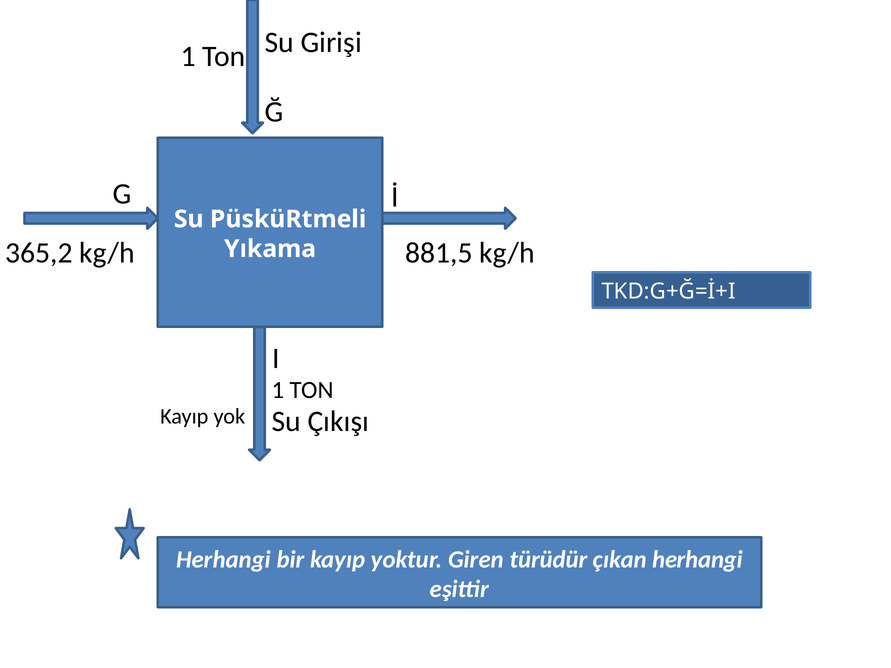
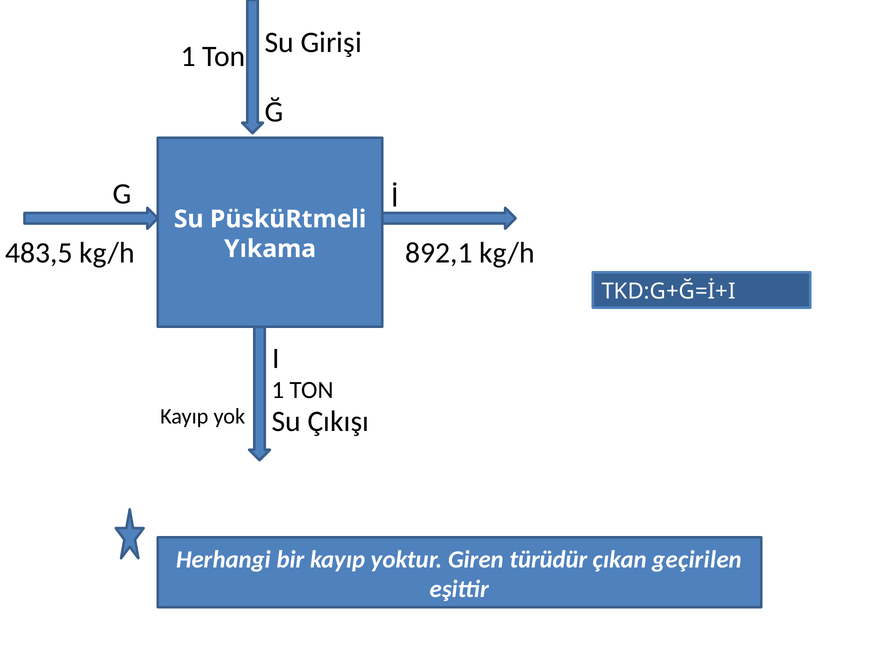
365,2: 365,2 -> 483,5 (39, 253)
881,5: 881,5 -> 892,1 (439, 253)
çıkan herhangi: herhangi -> geçirilen (697, 560)
